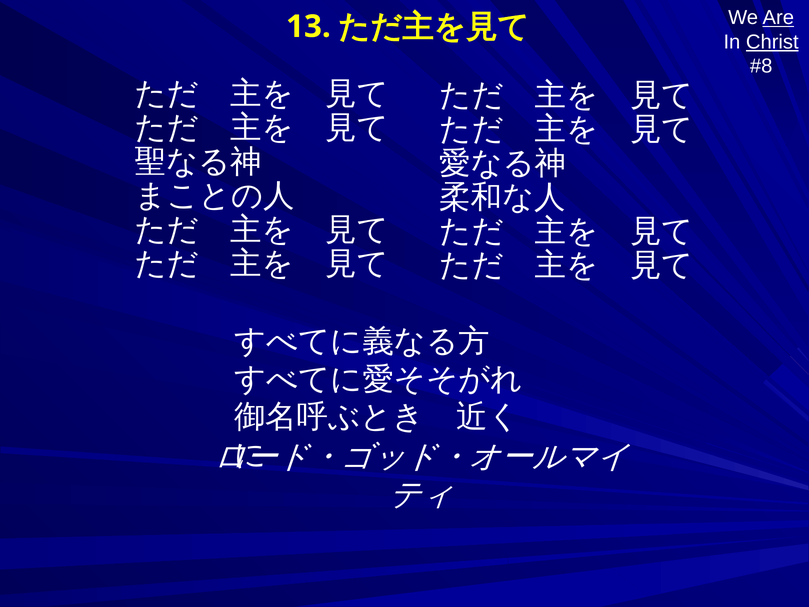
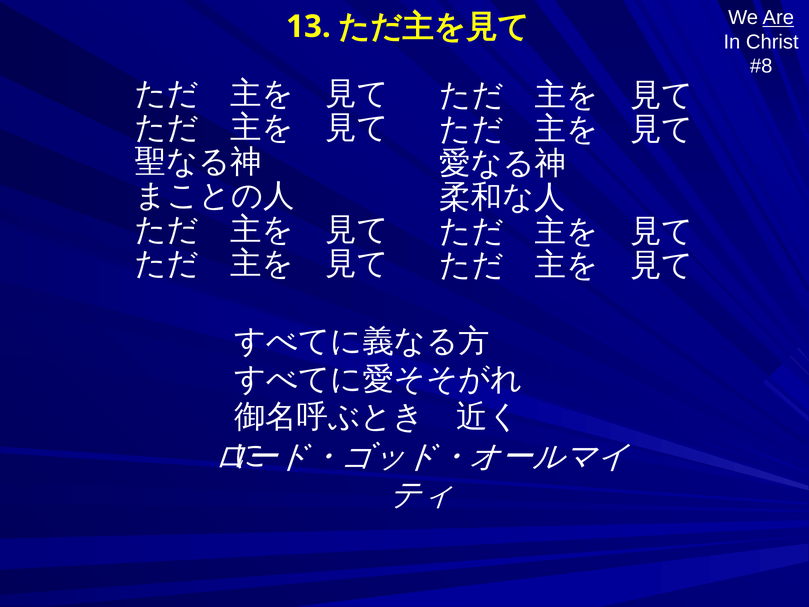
Christ underline: present -> none (772, 42)
